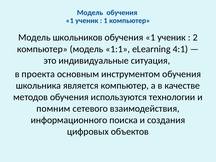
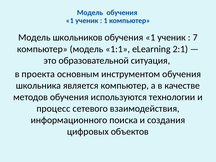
2: 2 -> 7 (195, 37)
4:1: 4:1 -> 2:1 (180, 49)
индивидуальные: индивидуальные -> образовательной (94, 61)
помним: помним -> процесс (53, 109)
